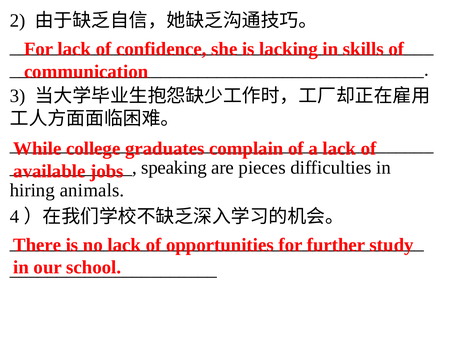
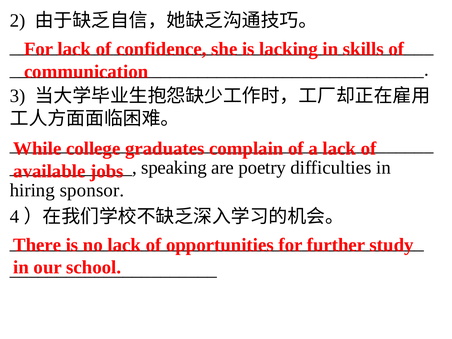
pieces: pieces -> poetry (262, 168)
animals: animals -> sponsor (92, 190)
